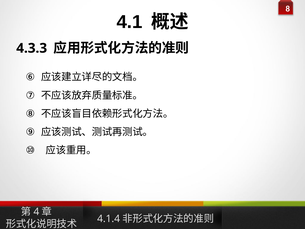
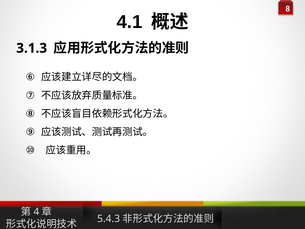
4.3.3: 4.3.3 -> 3.1.3 (32, 48)
4.1.4: 4.1.4 -> 5.4.3 (109, 219)
